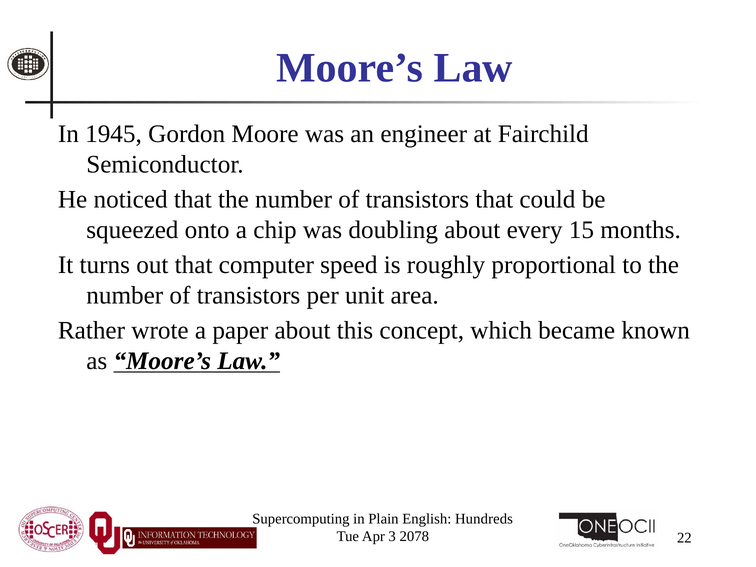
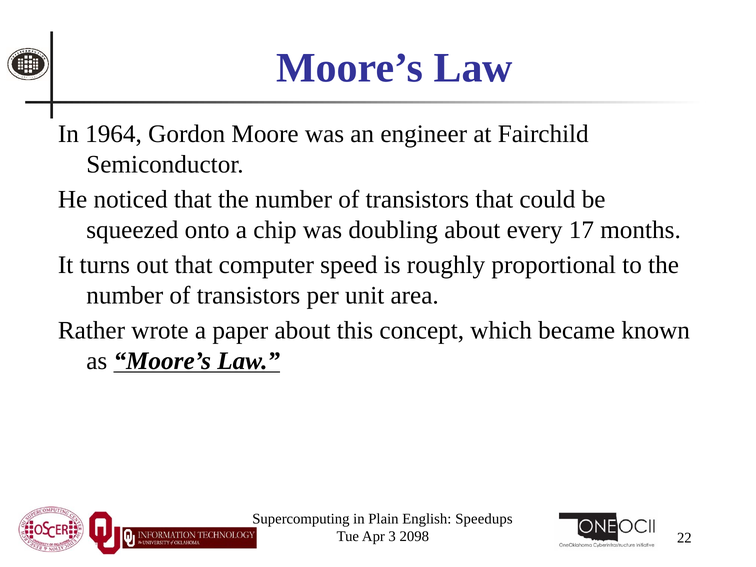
1945: 1945 -> 1964 (114, 134)
15: 15 -> 17 (581, 230)
Hundreds: Hundreds -> Speedups (484, 519)
2078: 2078 -> 2098 (414, 536)
